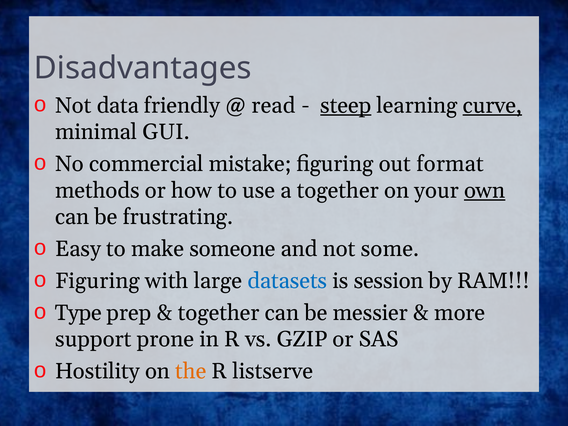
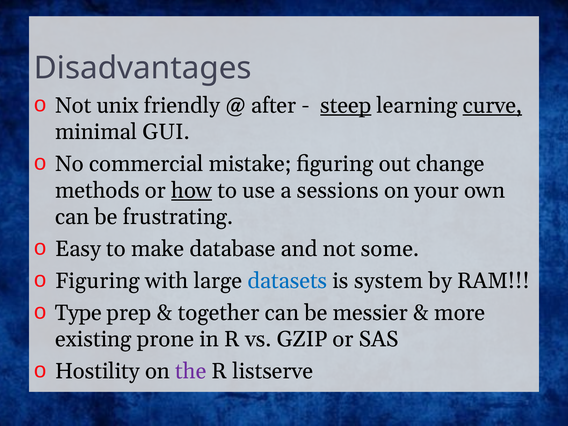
data: data -> unix (118, 105)
read: read -> after (274, 105)
format: format -> change (450, 164)
how underline: none -> present (192, 190)
a together: together -> sessions (338, 190)
own underline: present -> none (485, 190)
someone: someone -> database (232, 249)
session: session -> system (388, 281)
support: support -> existing (93, 339)
the colour: orange -> purple (191, 371)
